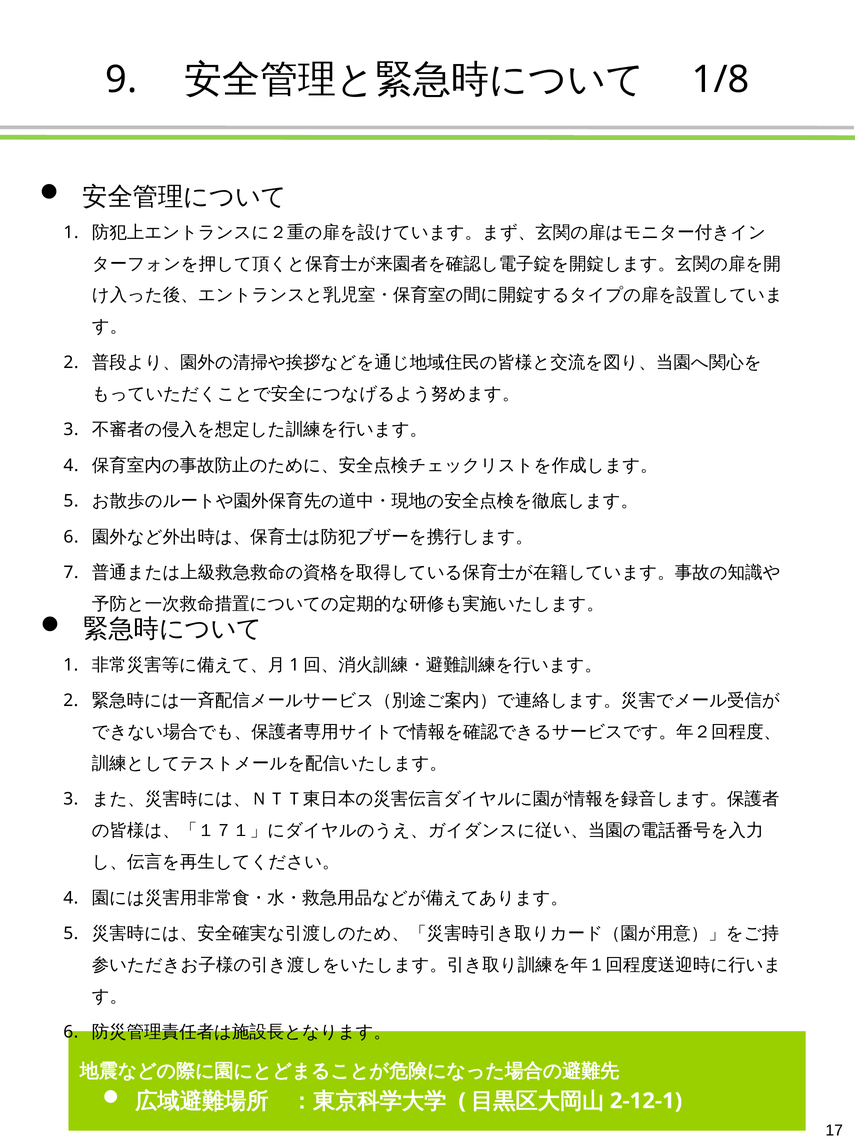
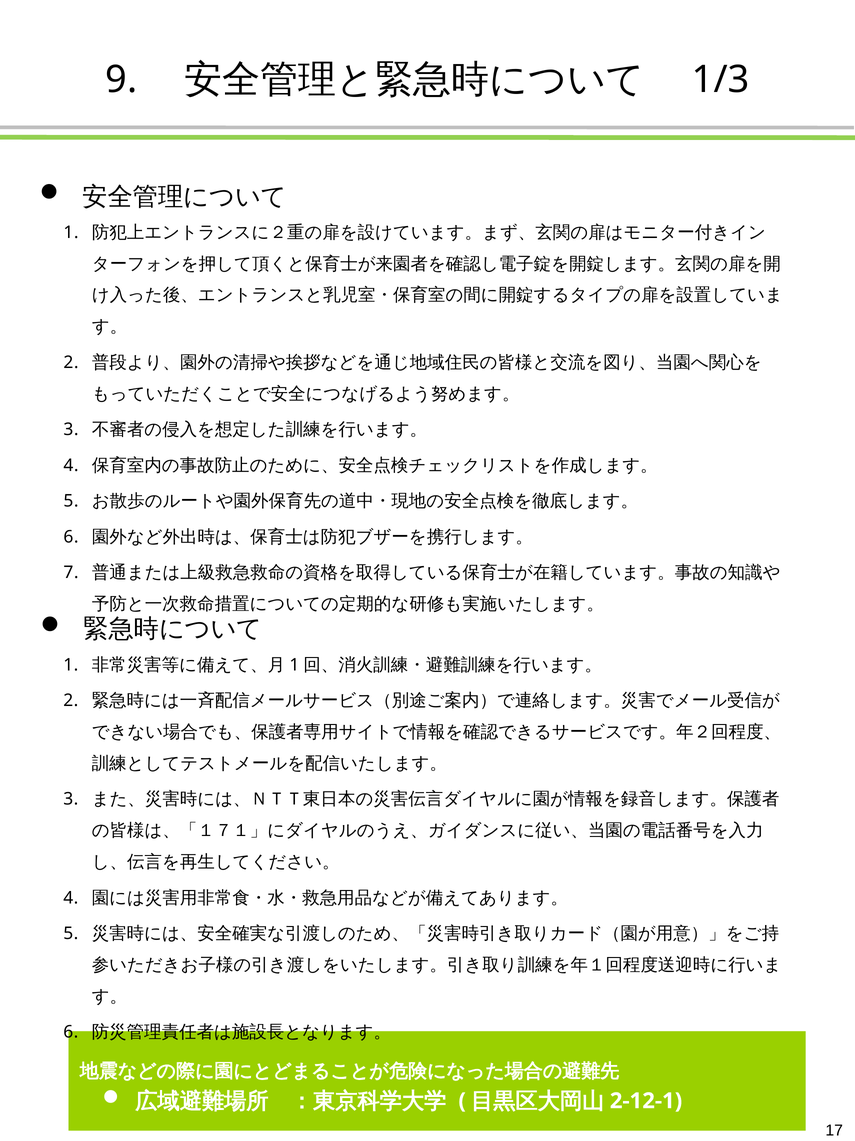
1/8: 1/8 -> 1/3 (721, 80)
